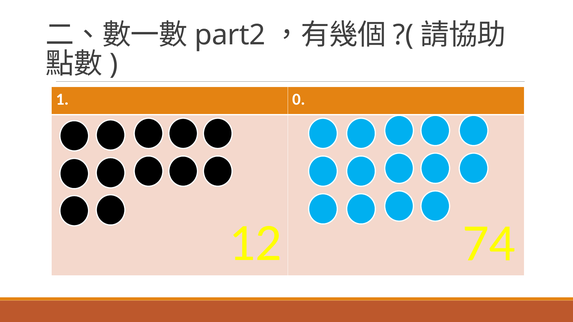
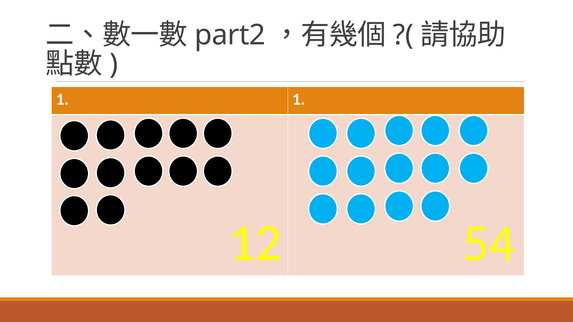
1 0: 0 -> 1 (299, 99)
74: 74 -> 54 (489, 244)
